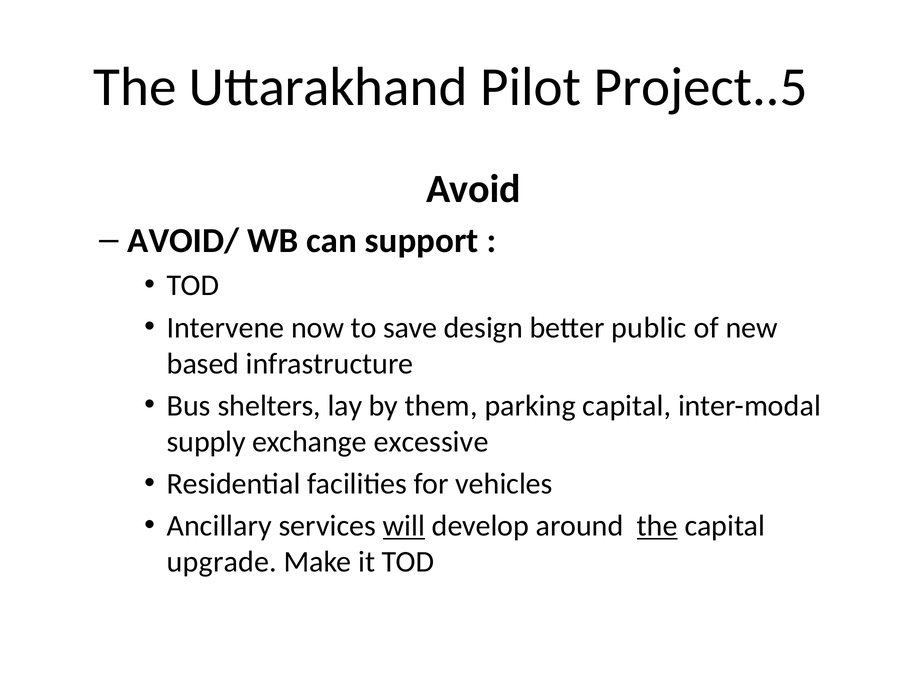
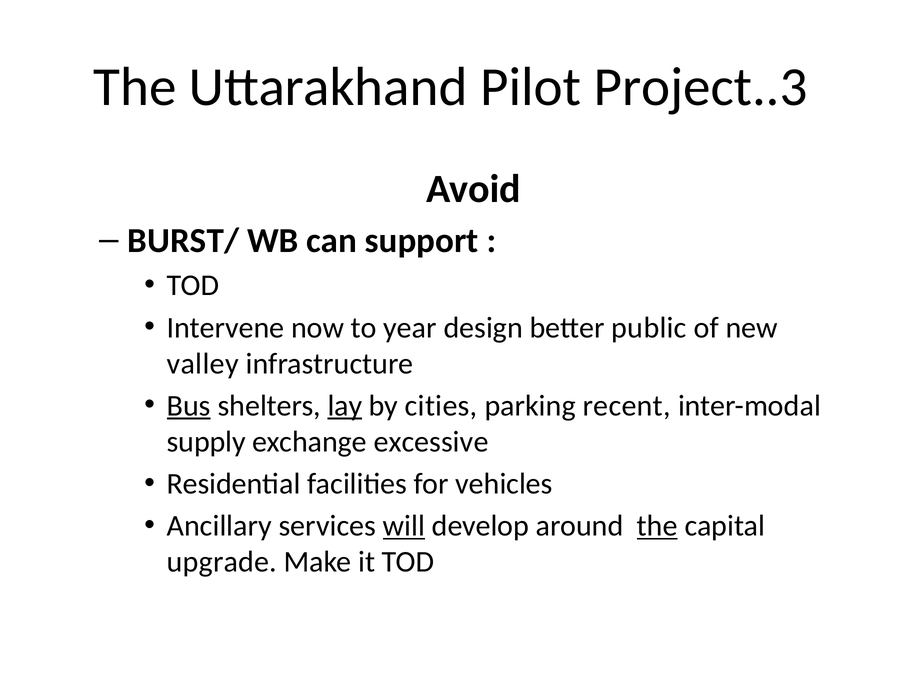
Project..5: Project..5 -> Project..3 (701, 87)
AVOID/: AVOID/ -> BURST/ (183, 241)
save: save -> year (410, 328)
based: based -> valley (203, 364)
Bus underline: none -> present (189, 406)
lay underline: none -> present (345, 406)
them: them -> cities (441, 406)
parking capital: capital -> recent (627, 406)
